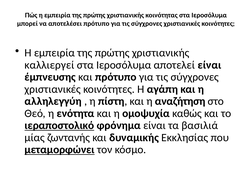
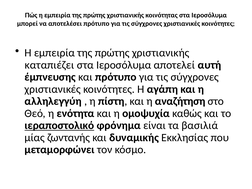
καλλιεργεί: καλλιεργεί -> καταπιέζει (49, 65)
αποτελεί είναι: είναι -> αυτή (209, 65)
μεταμορφώνει underline: present -> none (60, 150)
